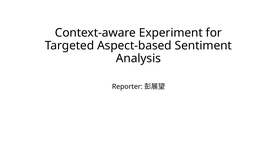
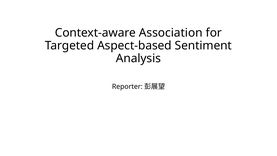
Experiment: Experiment -> Association (171, 33)
